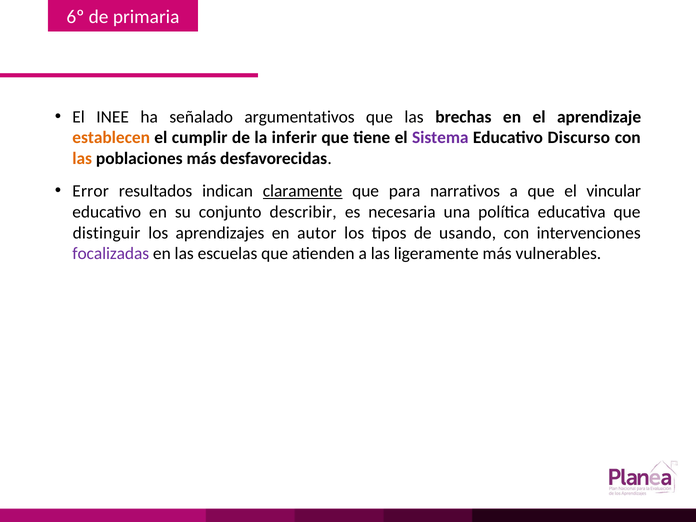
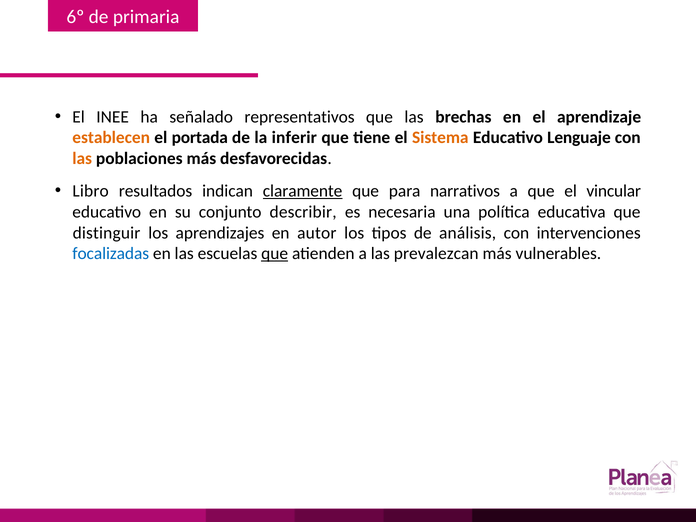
argumentativos: argumentativos -> representativos (300, 117)
cumplir: cumplir -> portada (200, 138)
Sistema colour: purple -> orange (440, 138)
Discurso: Discurso -> Lenguaje (579, 138)
Error: Error -> Libro (91, 191)
usando: usando -> análisis (468, 233)
focalizadas colour: purple -> blue (111, 254)
que underline: none -> present (275, 254)
ligeramente: ligeramente -> prevalezcan (436, 254)
